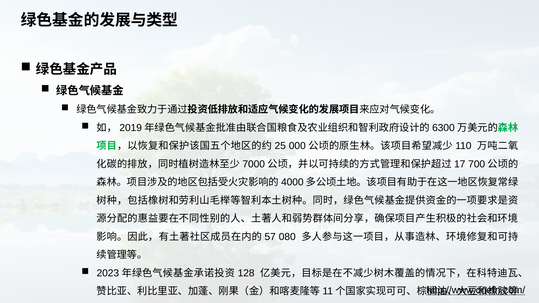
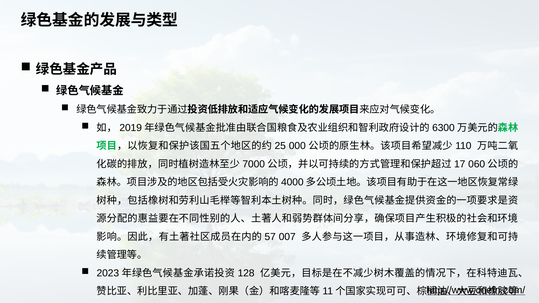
700: 700 -> 060 (477, 164)
080: 080 -> 007 (287, 237)
